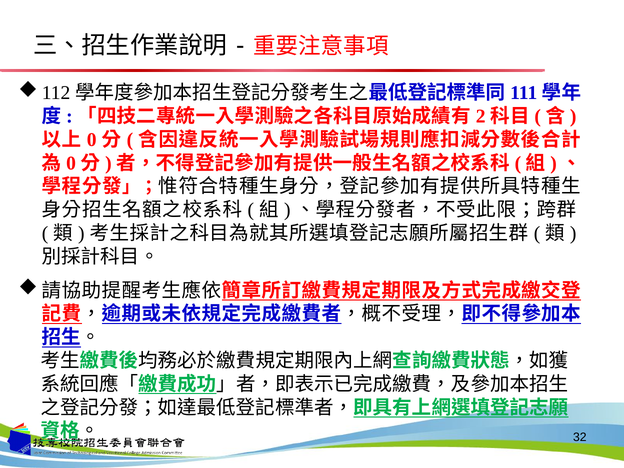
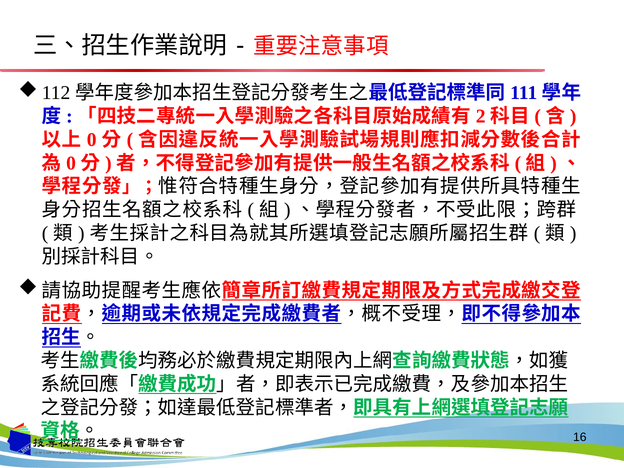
32: 32 -> 16 (580, 437)
